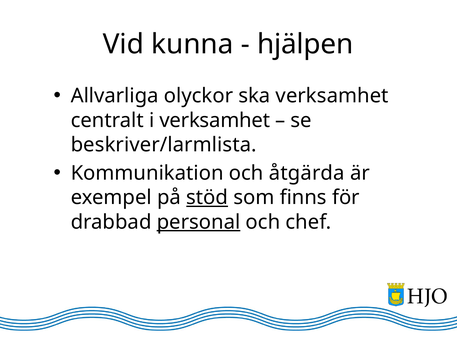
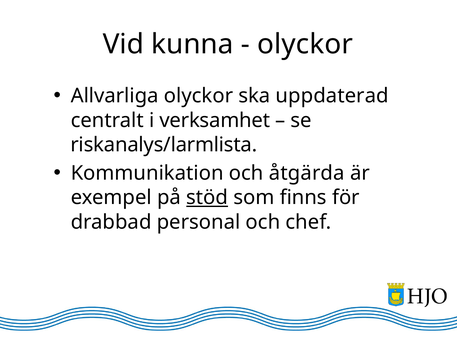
hjälpen: hjälpen -> olyckor (305, 44)
ska verksamhet: verksamhet -> uppdaterad (332, 96)
beskriver/larmlista: beskriver/larmlista -> riskanalys/larmlista (164, 145)
personal underline: present -> none (199, 222)
